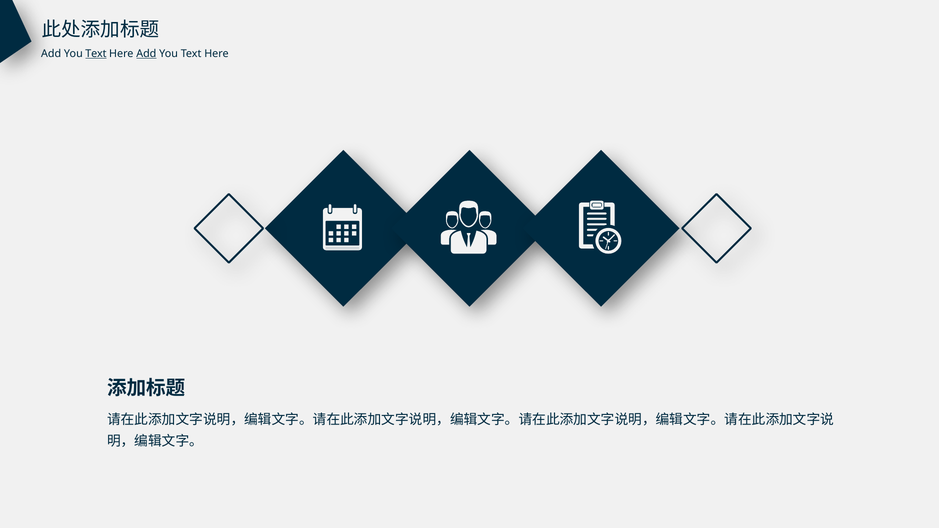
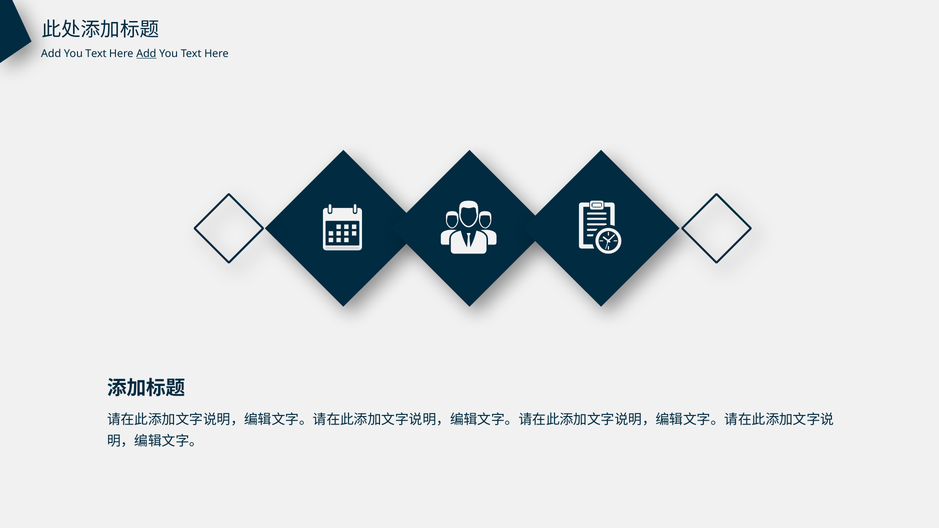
Text underline: present -> none (96, 54)
